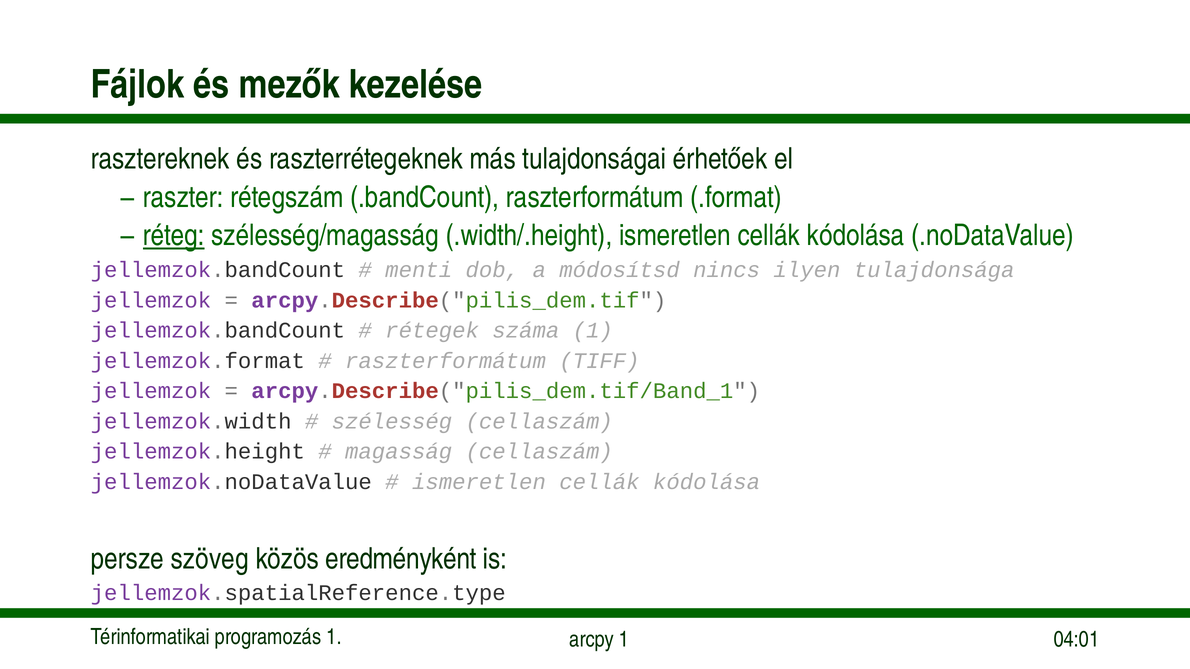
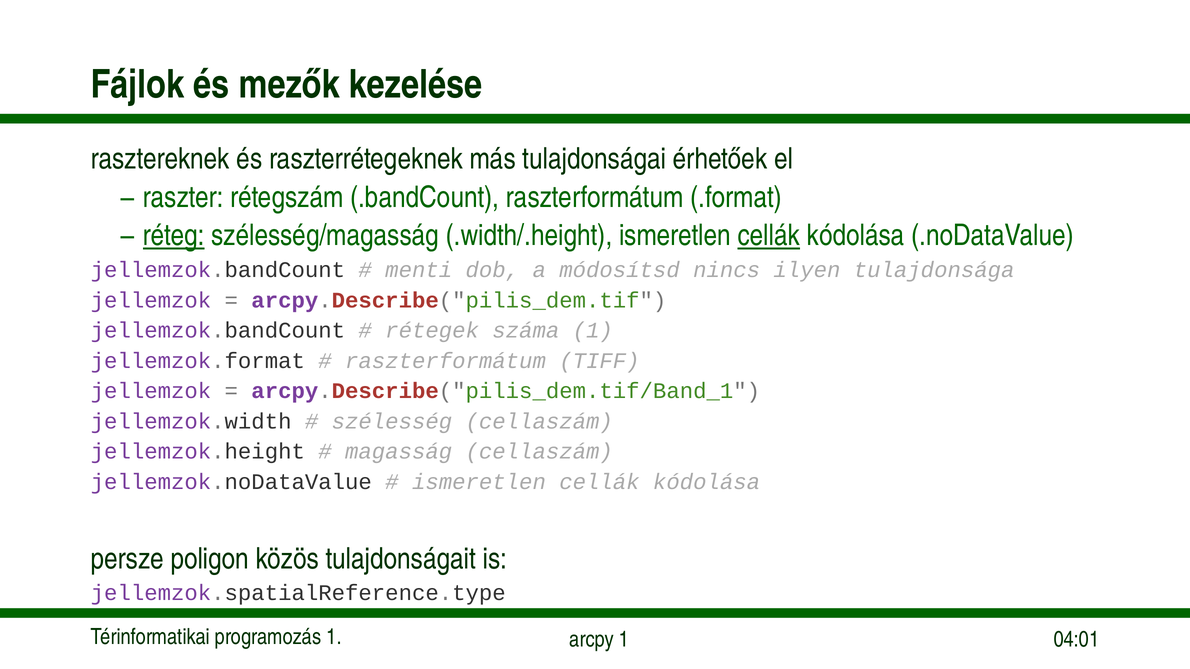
cellák underline: none -> present (769, 236)
szöveg: szöveg -> poligon (210, 559)
eredményként: eredményként -> tulajdonságait (401, 559)
